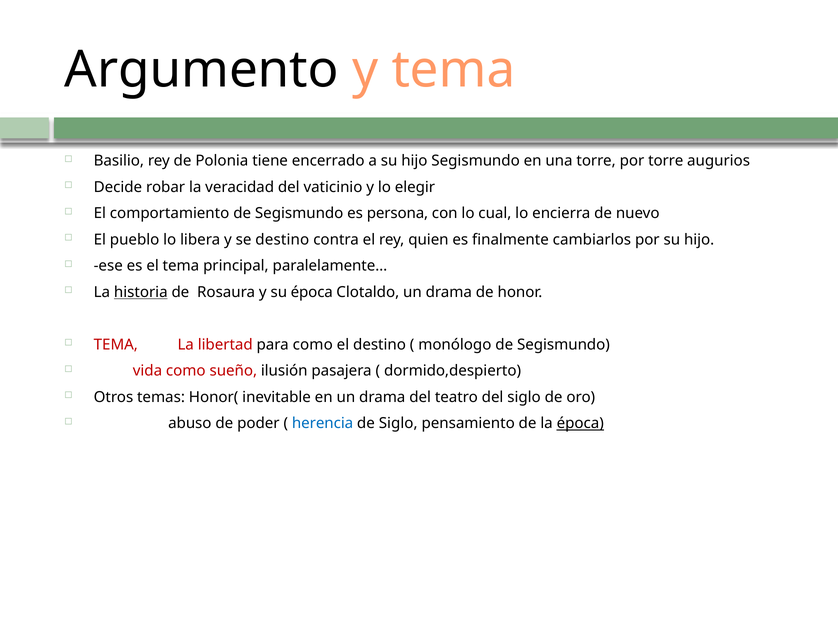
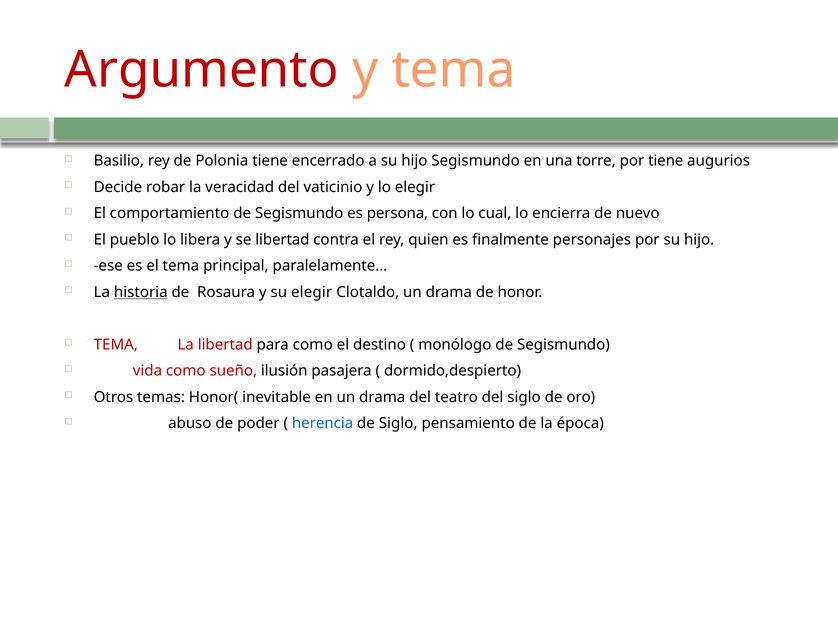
Argumento colour: black -> red (202, 70)
por torre: torre -> tiene (666, 161)
se destino: destino -> libertad (282, 240)
cambiarlos: cambiarlos -> personajes (592, 240)
su época: época -> elegir (312, 292)
época underline: present -> none (580, 423)
